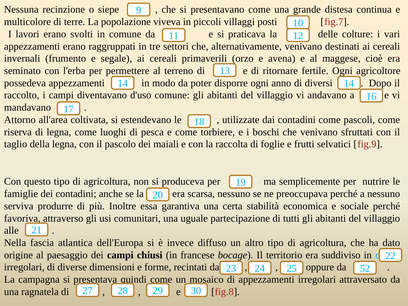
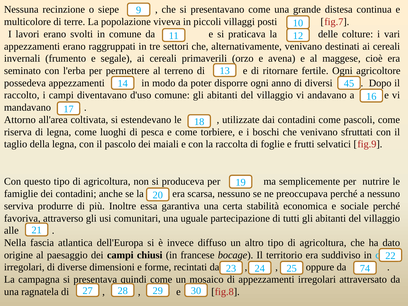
14 14: 14 -> 45 (349, 84)
52: 52 -> 74 (365, 268)
